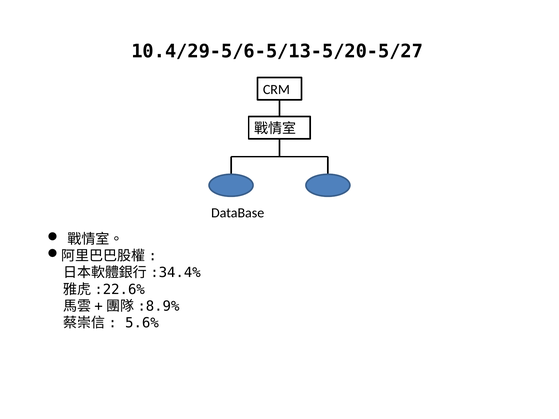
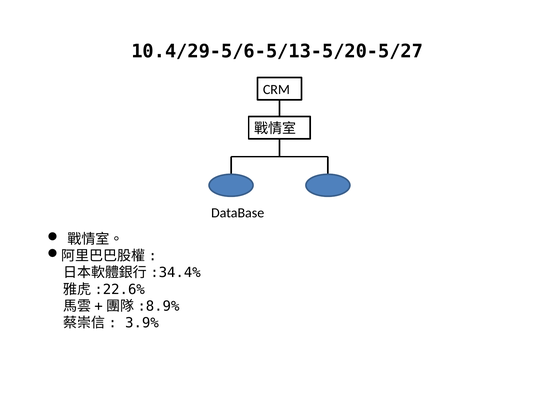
5.6%: 5.6% -> 3.9% (142, 323)
